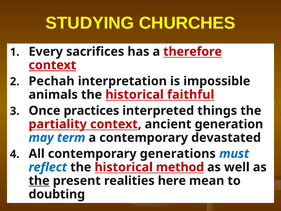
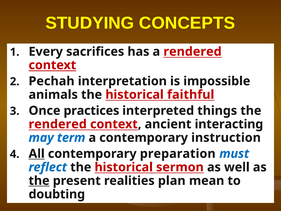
CHURCHES: CHURCHES -> CONCEPTS (187, 23)
a therefore: therefore -> rendered (192, 52)
partiality: partiality -> rendered (58, 124)
generation: generation -> interacting (229, 124)
devastated: devastated -> instruction (226, 138)
All underline: none -> present (37, 154)
generations: generations -> preparation (178, 154)
method: method -> sermon (180, 167)
here: here -> plan (172, 181)
